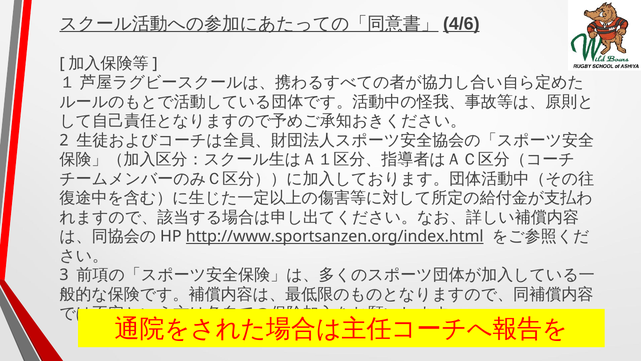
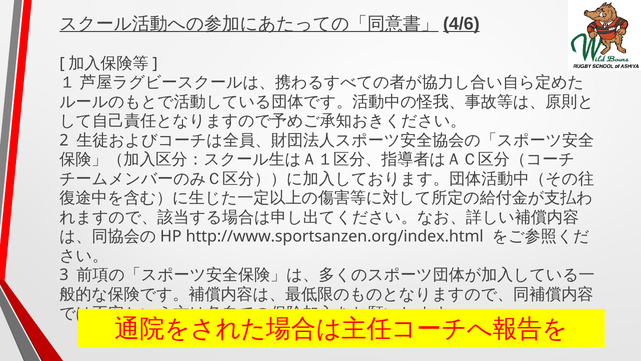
http://www.sportsanzen.org/index.html underline: present -> none (335, 236)
